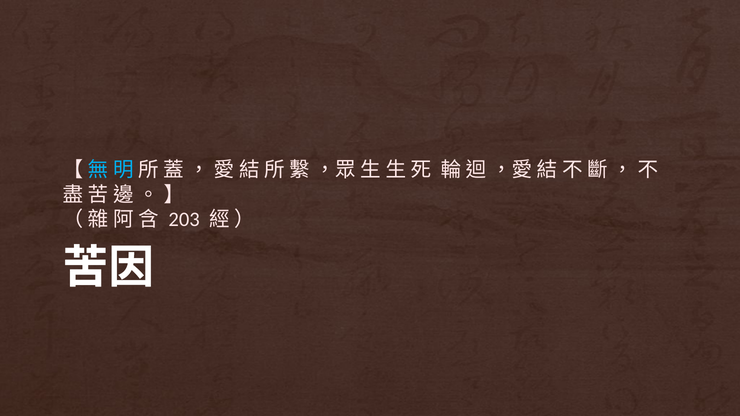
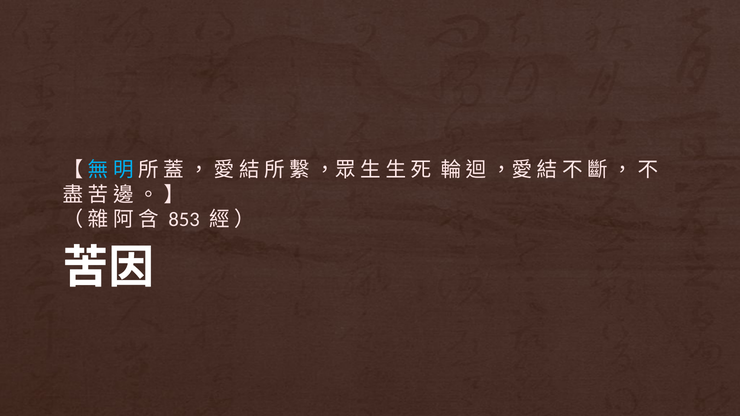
203: 203 -> 853 (184, 220)
